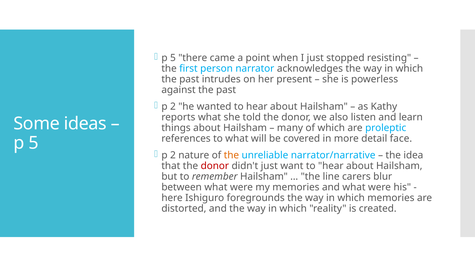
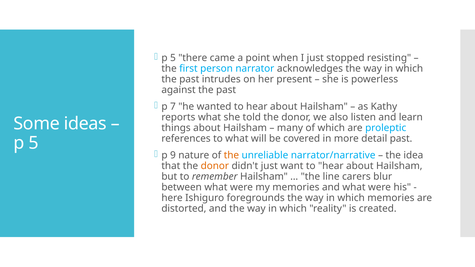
2: 2 -> 7 (173, 107)
detail face: face -> past (401, 139)
2: 2 -> 9 (173, 155)
donor colour: red -> orange (215, 166)
